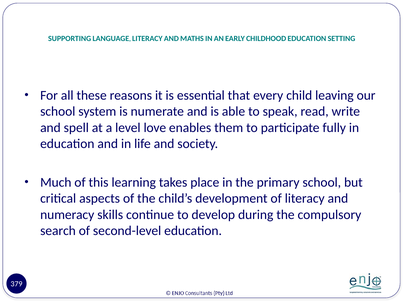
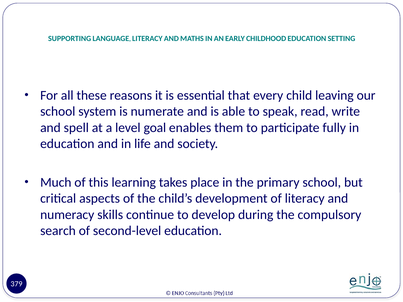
love: love -> goal (155, 128)
